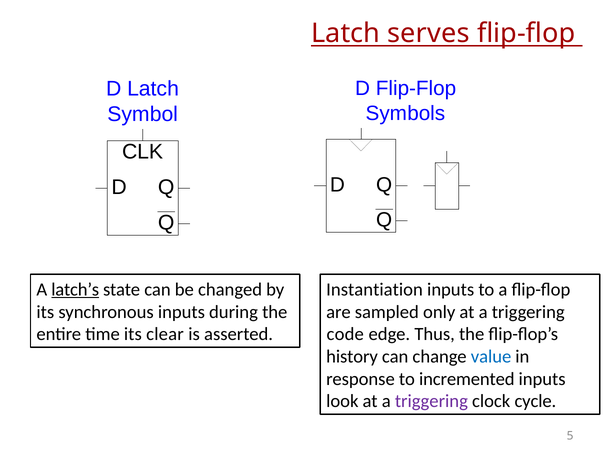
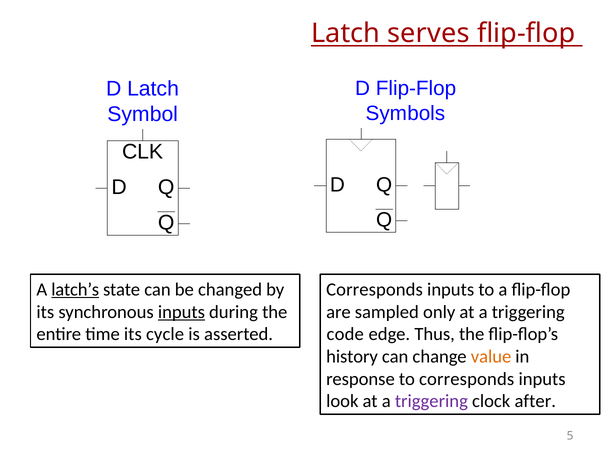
Instantiation: Instantiation -> Corresponds (375, 290)
inputs underline: none -> present (181, 312)
clear: clear -> cycle (165, 335)
value colour: blue -> orange (491, 357)
to incremented: incremented -> corresponds (467, 379)
cycle: cycle -> after (535, 402)
